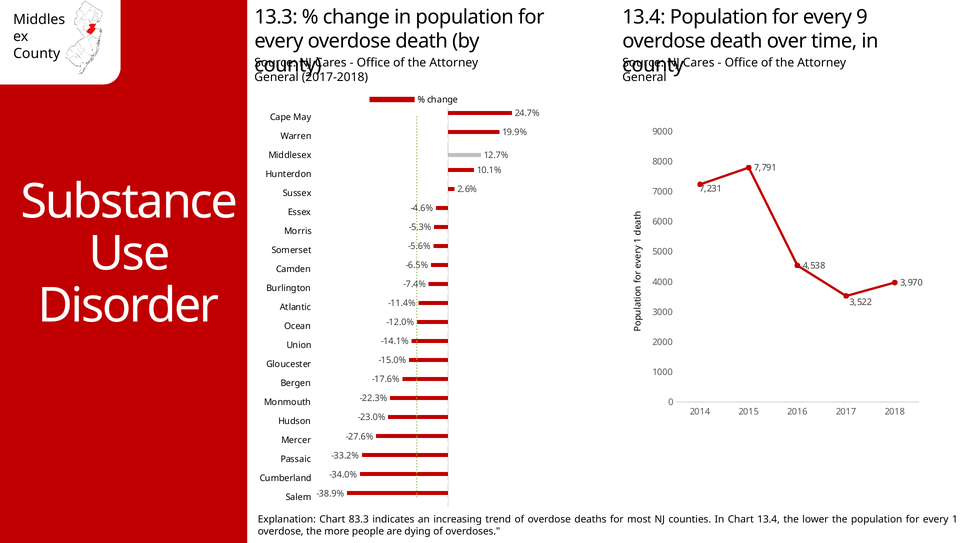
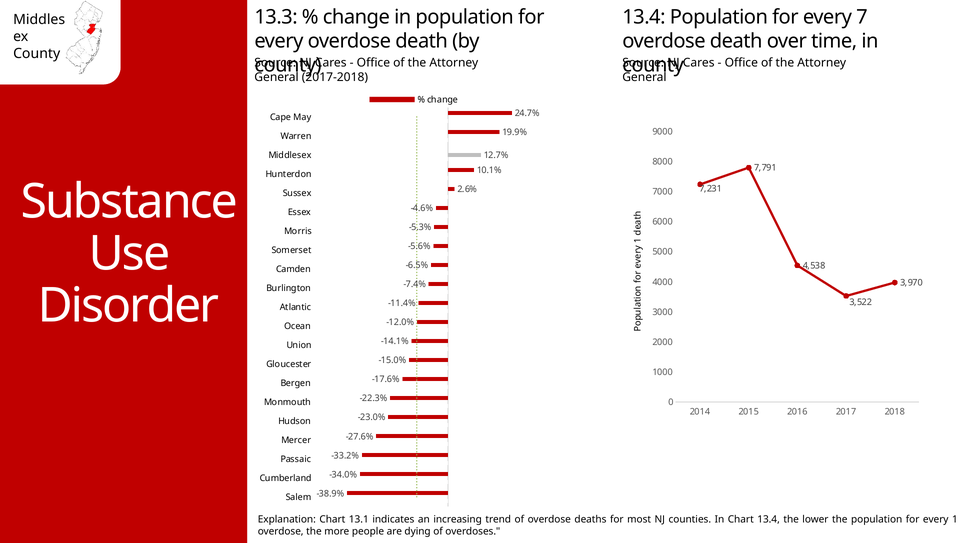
9: 9 -> 7 (862, 17)
83.3: 83.3 -> 13.1 (359, 519)
